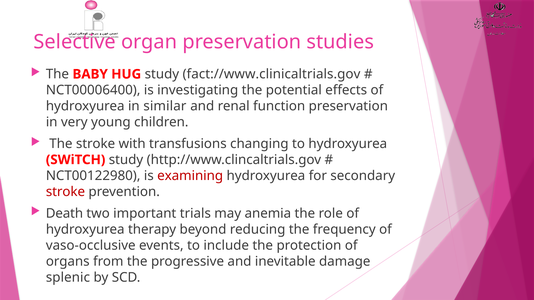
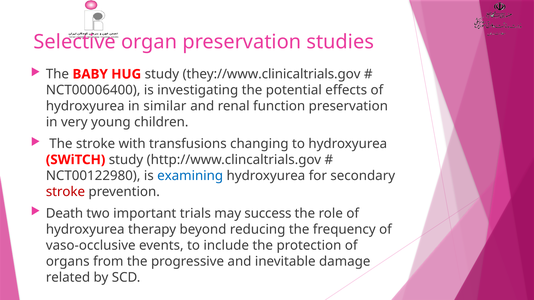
fact://www.clinicaltrials.gov: fact://www.clinicaltrials.gov -> they://www.clinicaltrials.gov (272, 74)
examining colour: red -> blue (190, 176)
anemia: anemia -> success (268, 214)
splenic: splenic -> related (68, 278)
